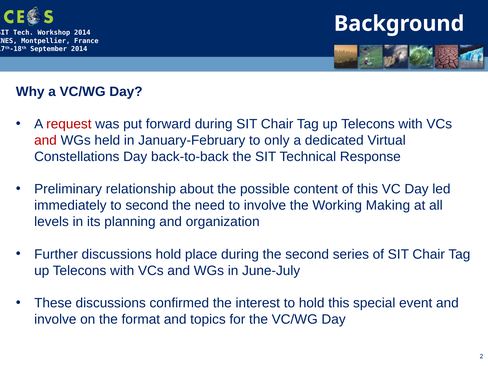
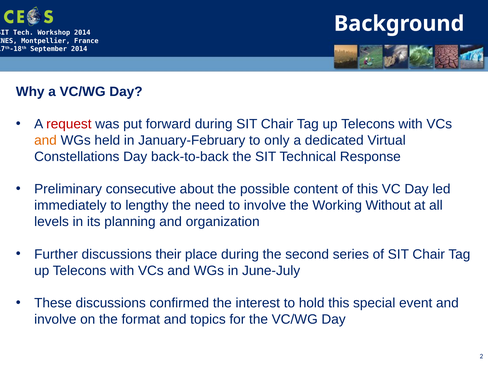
and colour: red -> orange (45, 140)
relationship: relationship -> consecutive (141, 189)
to second: second -> lengthy (147, 205)
Making: Making -> Without (388, 205)
discussions hold: hold -> their (168, 254)
